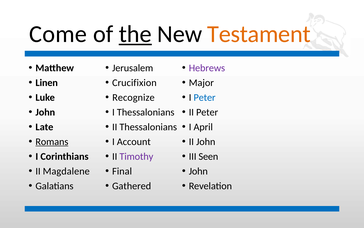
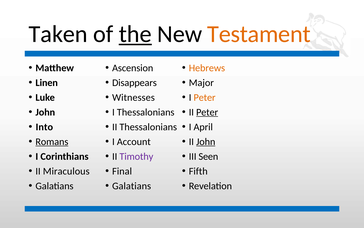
Come: Come -> Taken (58, 34)
Jerusalem: Jerusalem -> Ascension (133, 68)
Hebrews colour: purple -> orange (207, 68)
Crucifixion: Crucifixion -> Disappears (134, 83)
Recognize: Recognize -> Witnesses (133, 97)
Peter colour: blue -> orange (205, 97)
Peter underline: none -> present (207, 112)
Late: Late -> Into (44, 127)
John underline: none -> present (206, 141)
Magdalene: Magdalene -> Miraculous (66, 171)
John: John -> Fifth (198, 171)
Gathered: Gathered -> Galatians (132, 186)
